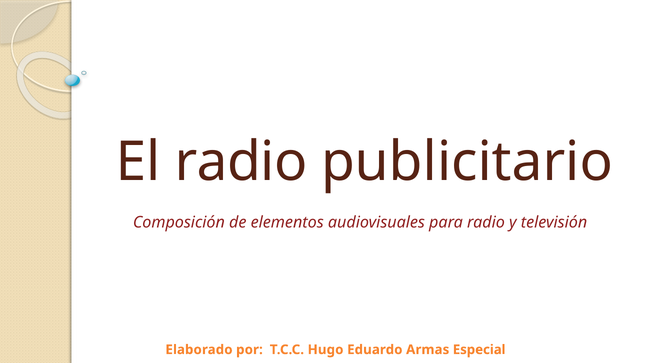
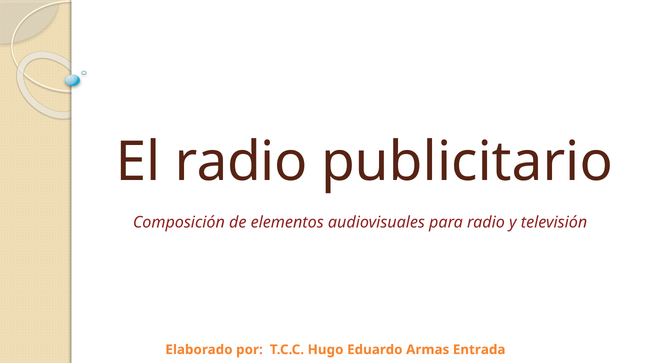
Especial: Especial -> Entrada (479, 349)
